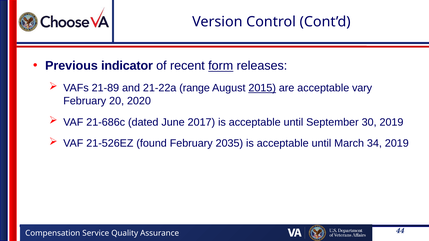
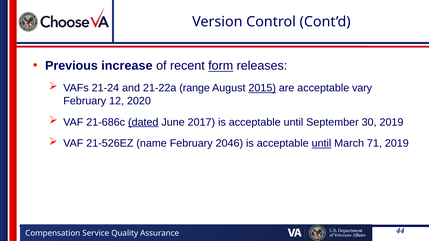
indicator: indicator -> increase (127, 66)
21-89: 21-89 -> 21-24 (105, 88)
20: 20 -> 12 (117, 101)
dated underline: none -> present (143, 122)
found: found -> name (152, 144)
2035: 2035 -> 2046 (229, 144)
until underline: none -> present (321, 144)
34: 34 -> 71 (374, 144)
